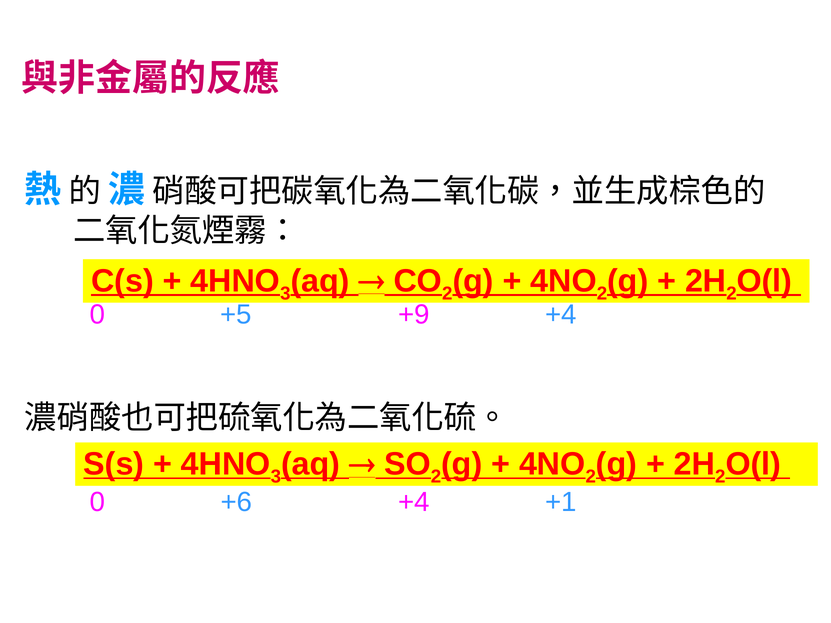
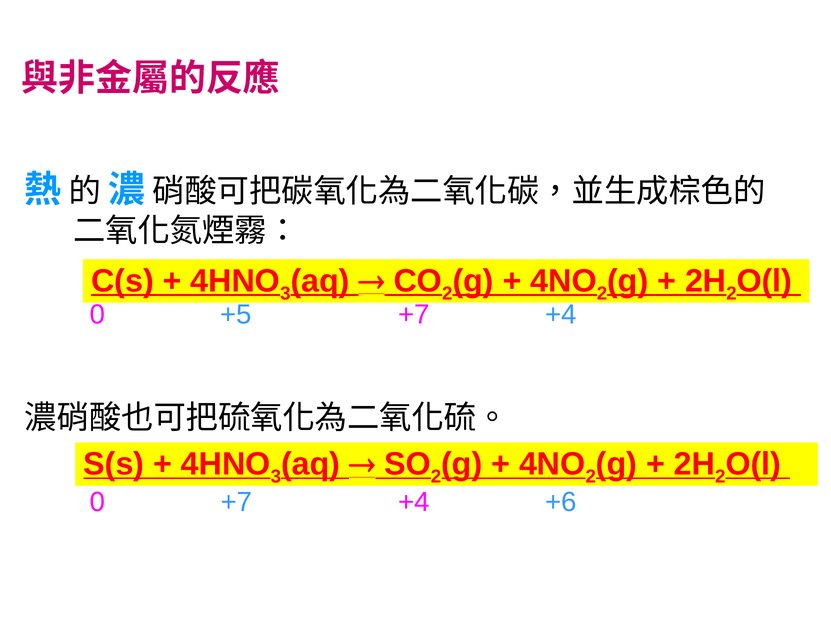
+5 +9: +9 -> +7 (414, 315)
0 +6: +6 -> +7 (236, 502)
+1: +1 -> +6 (561, 502)
